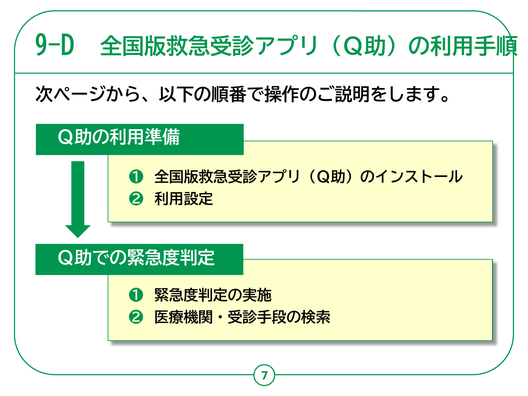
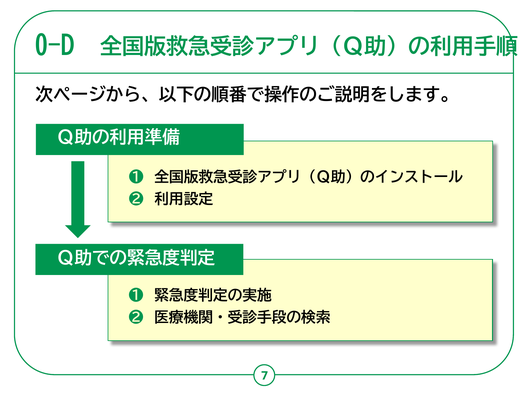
9-D: 9-D -> 0-D (55, 46)
